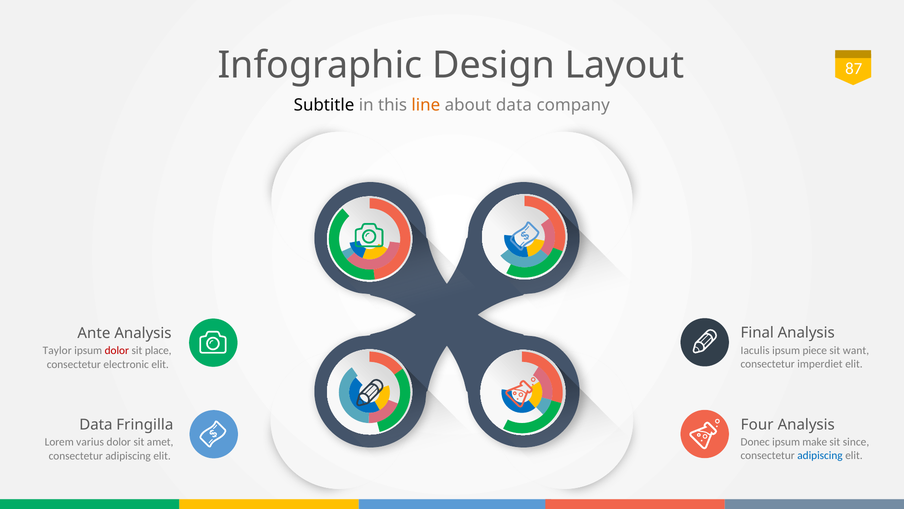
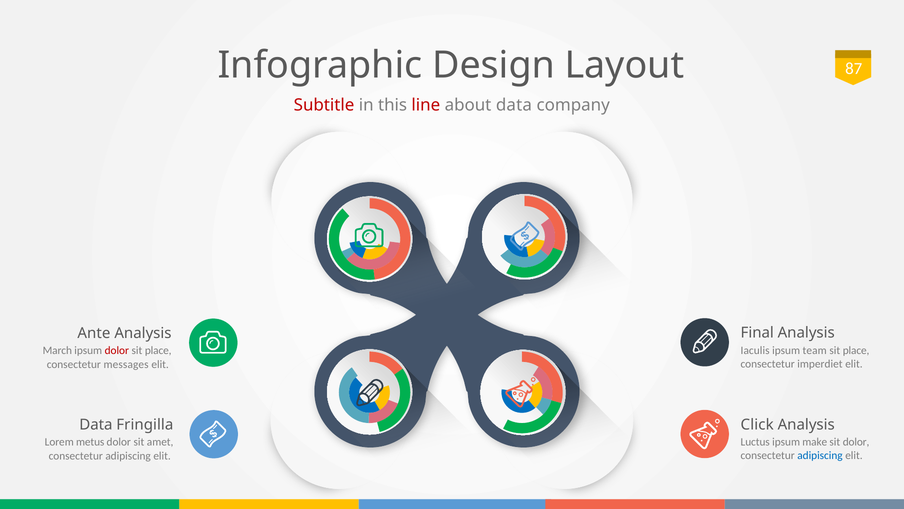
Subtitle colour: black -> red (324, 105)
line colour: orange -> red (426, 105)
piece: piece -> team (815, 350)
want: want -> place (856, 350)
Taylor: Taylor -> March (57, 350)
electronic: electronic -> messages (126, 364)
Four: Four -> Click (757, 424)
Donec: Donec -> Luctus (755, 442)
sit since: since -> dolor (856, 442)
varius: varius -> metus (90, 442)
